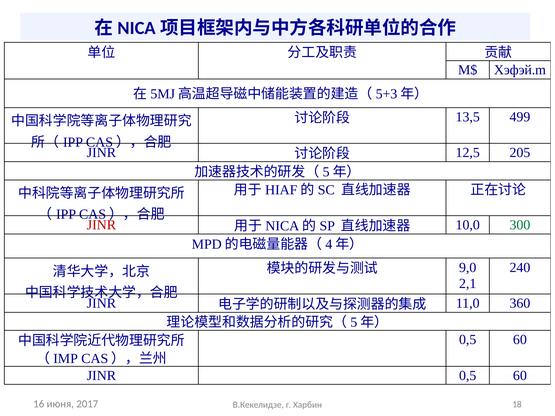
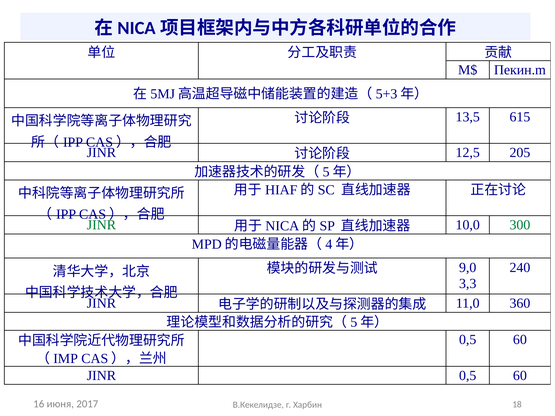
Хэфэй.m: Хэфэй.m -> Пекин.m (520, 70)
499: 499 -> 615 (520, 117)
JINR colour: red -> green (101, 225)
2,1: 2,1 -> 3,3 (468, 284)
